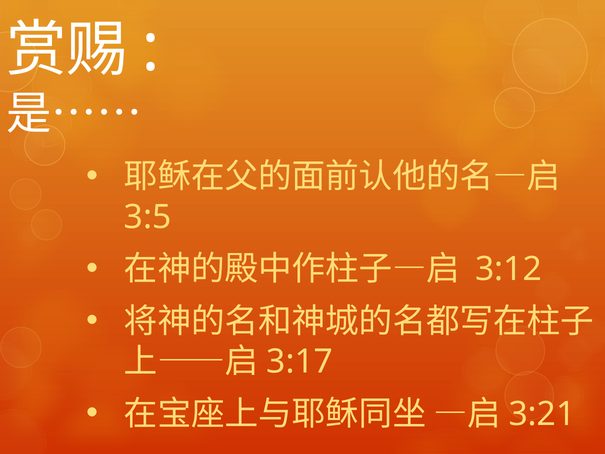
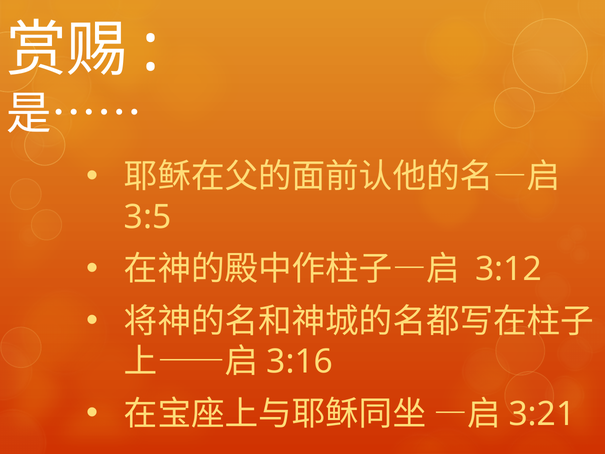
3:17: 3:17 -> 3:16 (300, 362)
